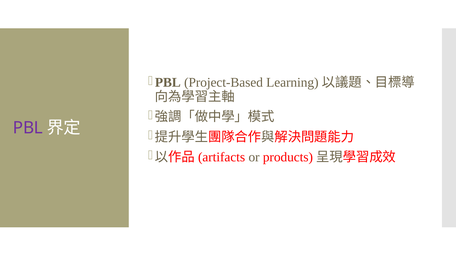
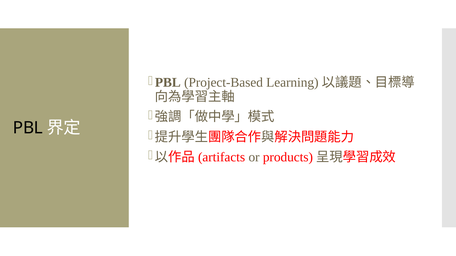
PBL colour: purple -> black (28, 128)
